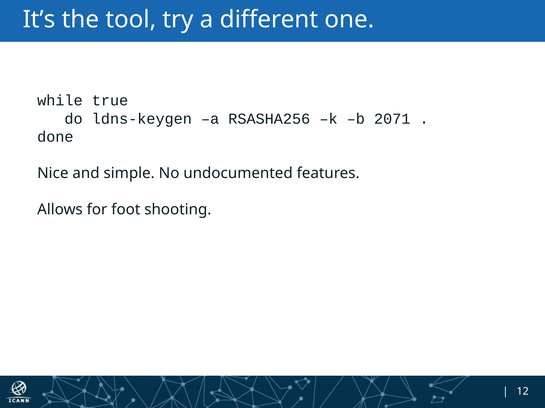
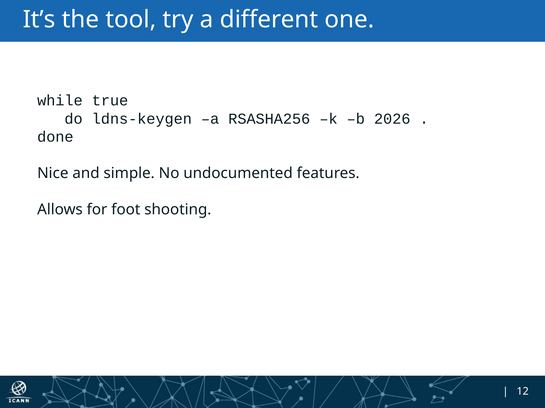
2071: 2071 -> 2026 (392, 119)
